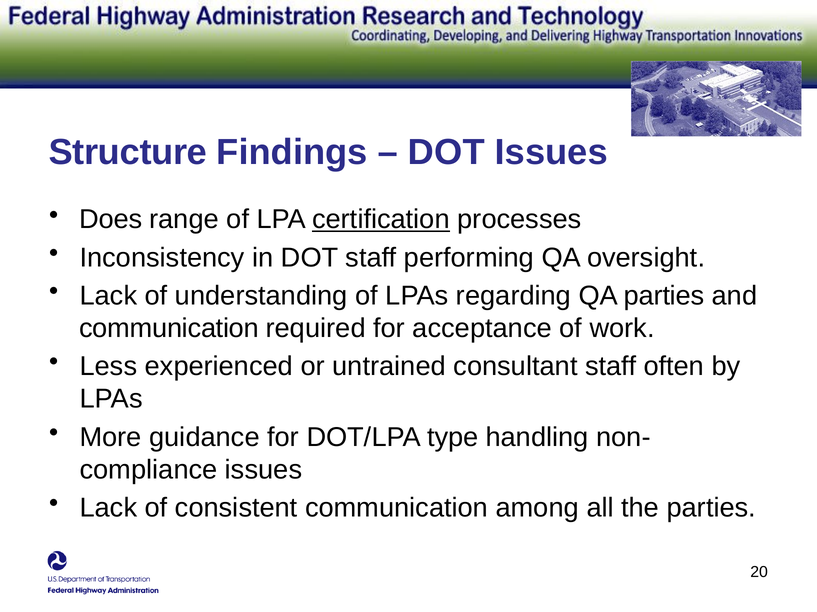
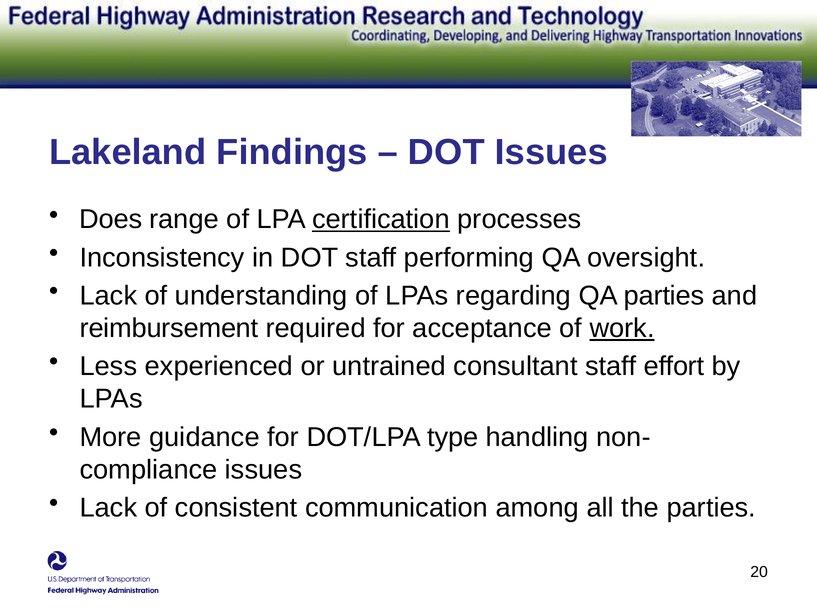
Structure: Structure -> Lakeland (128, 152)
communication: communication -> reimbursement (169, 329)
work underline: none -> present (622, 329)
often: often -> effort (674, 367)
